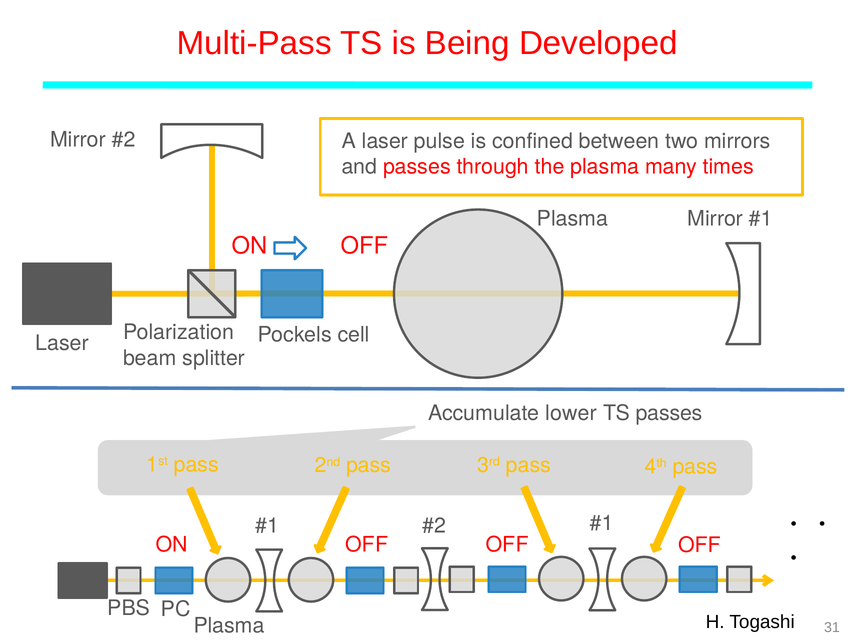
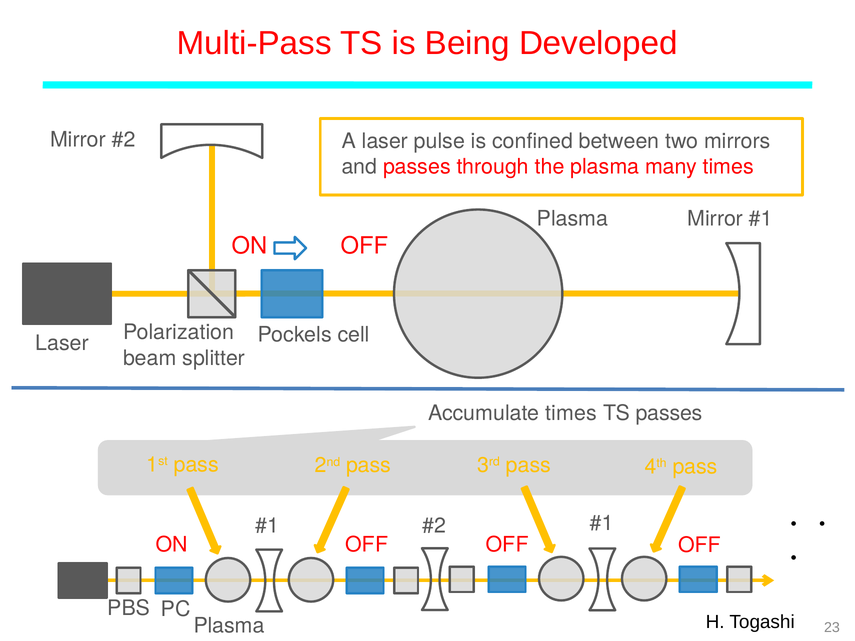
Accumulate lower: lower -> times (571, 413)
31: 31 -> 23 (832, 628)
